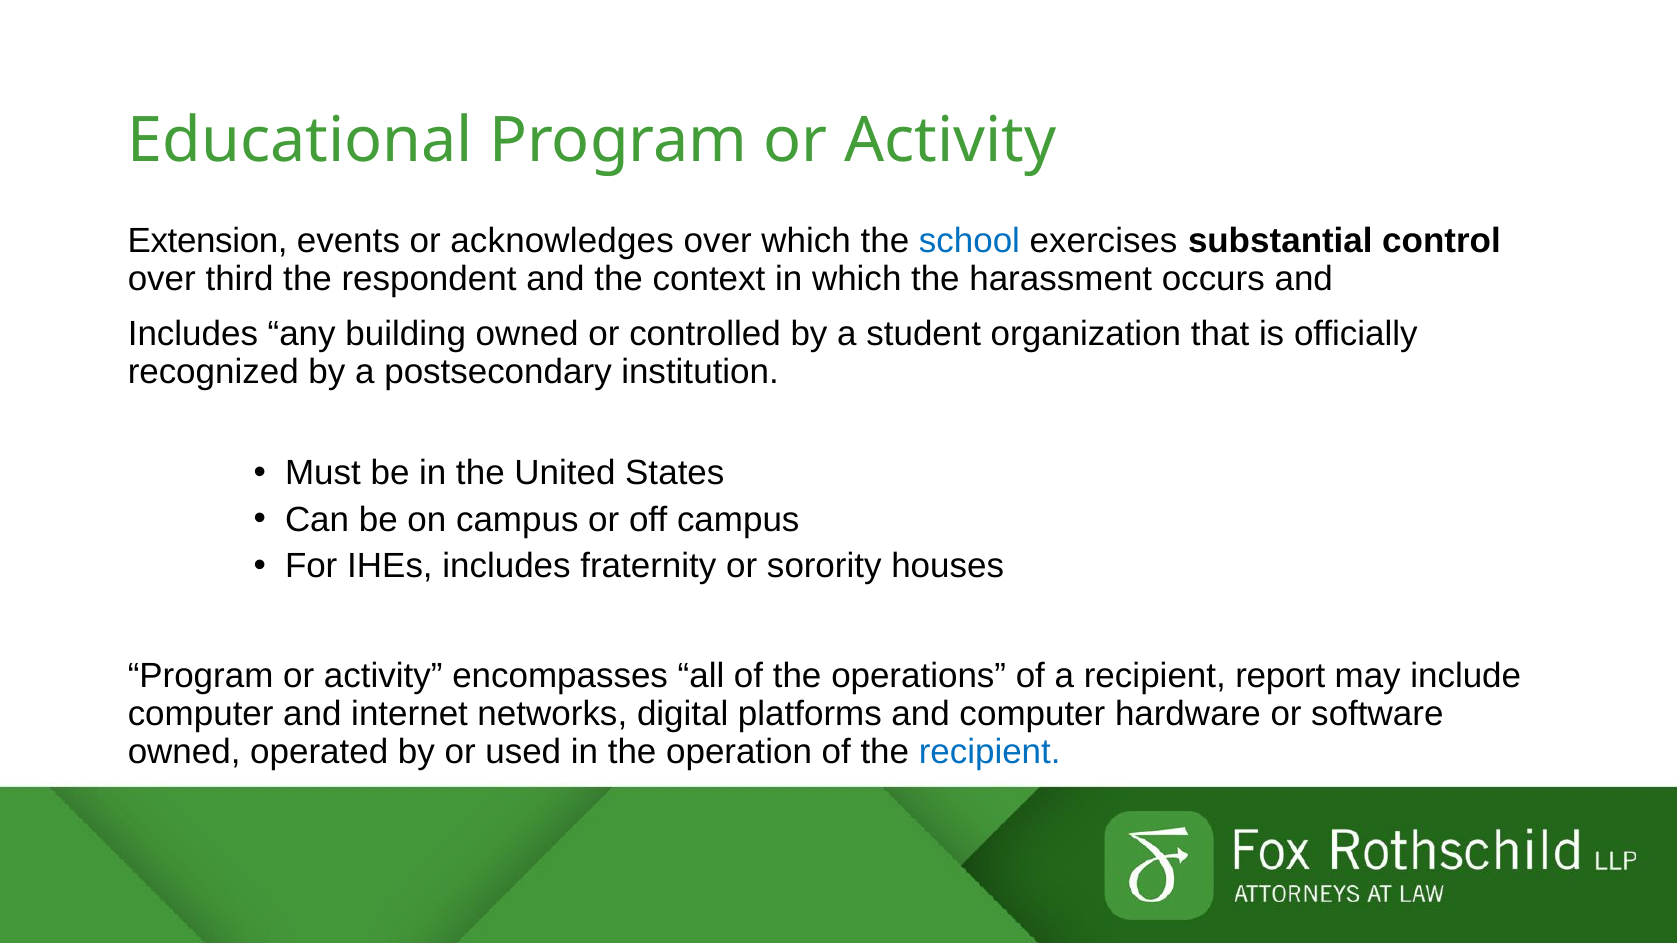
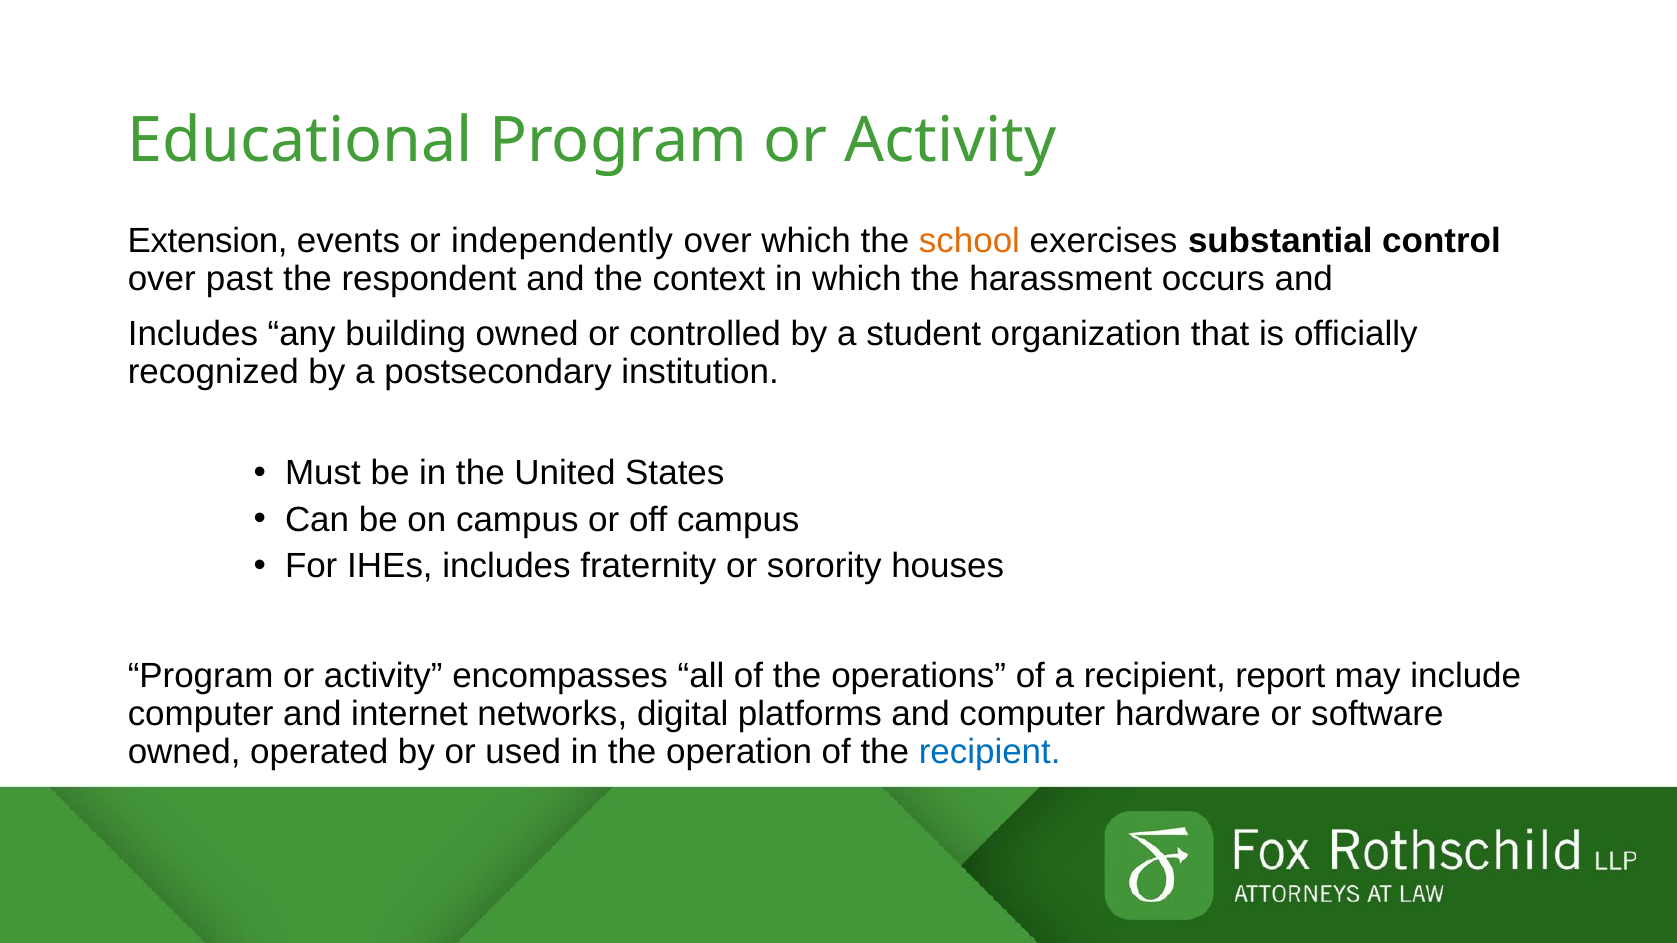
acknowledges: acknowledges -> independently (562, 241)
school colour: blue -> orange (969, 241)
third: third -> past (239, 279)
